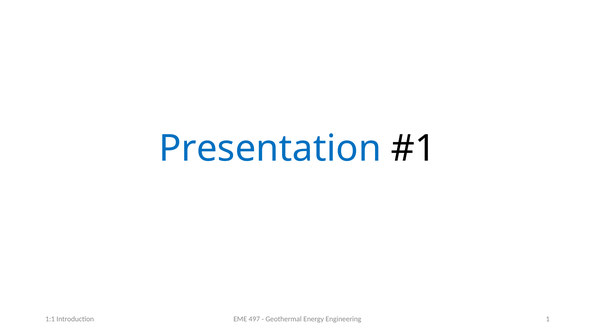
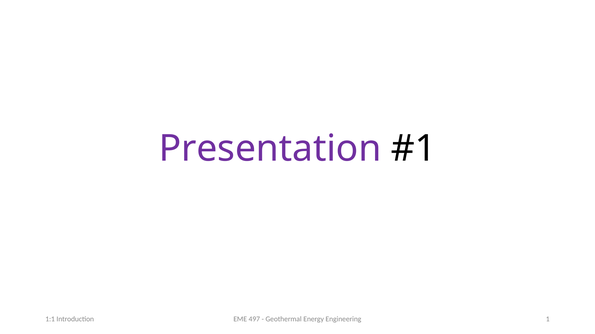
Presentation colour: blue -> purple (270, 149)
